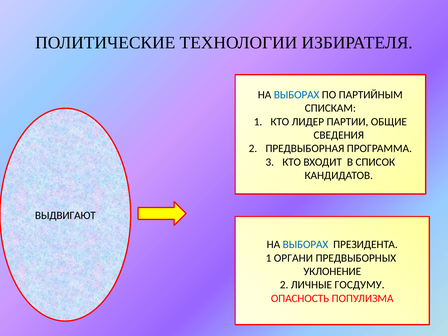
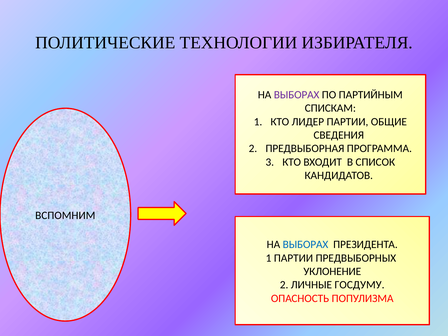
ВЫБОРАХ colour: blue -> purple (297, 95)
ВЫДВИГАЮТ: ВЫДВИГАЮТ -> ВСПОМНИМ (65, 215)
1 ОРГАНИ: ОРГАНИ -> ПАРТИИ (293, 258)
